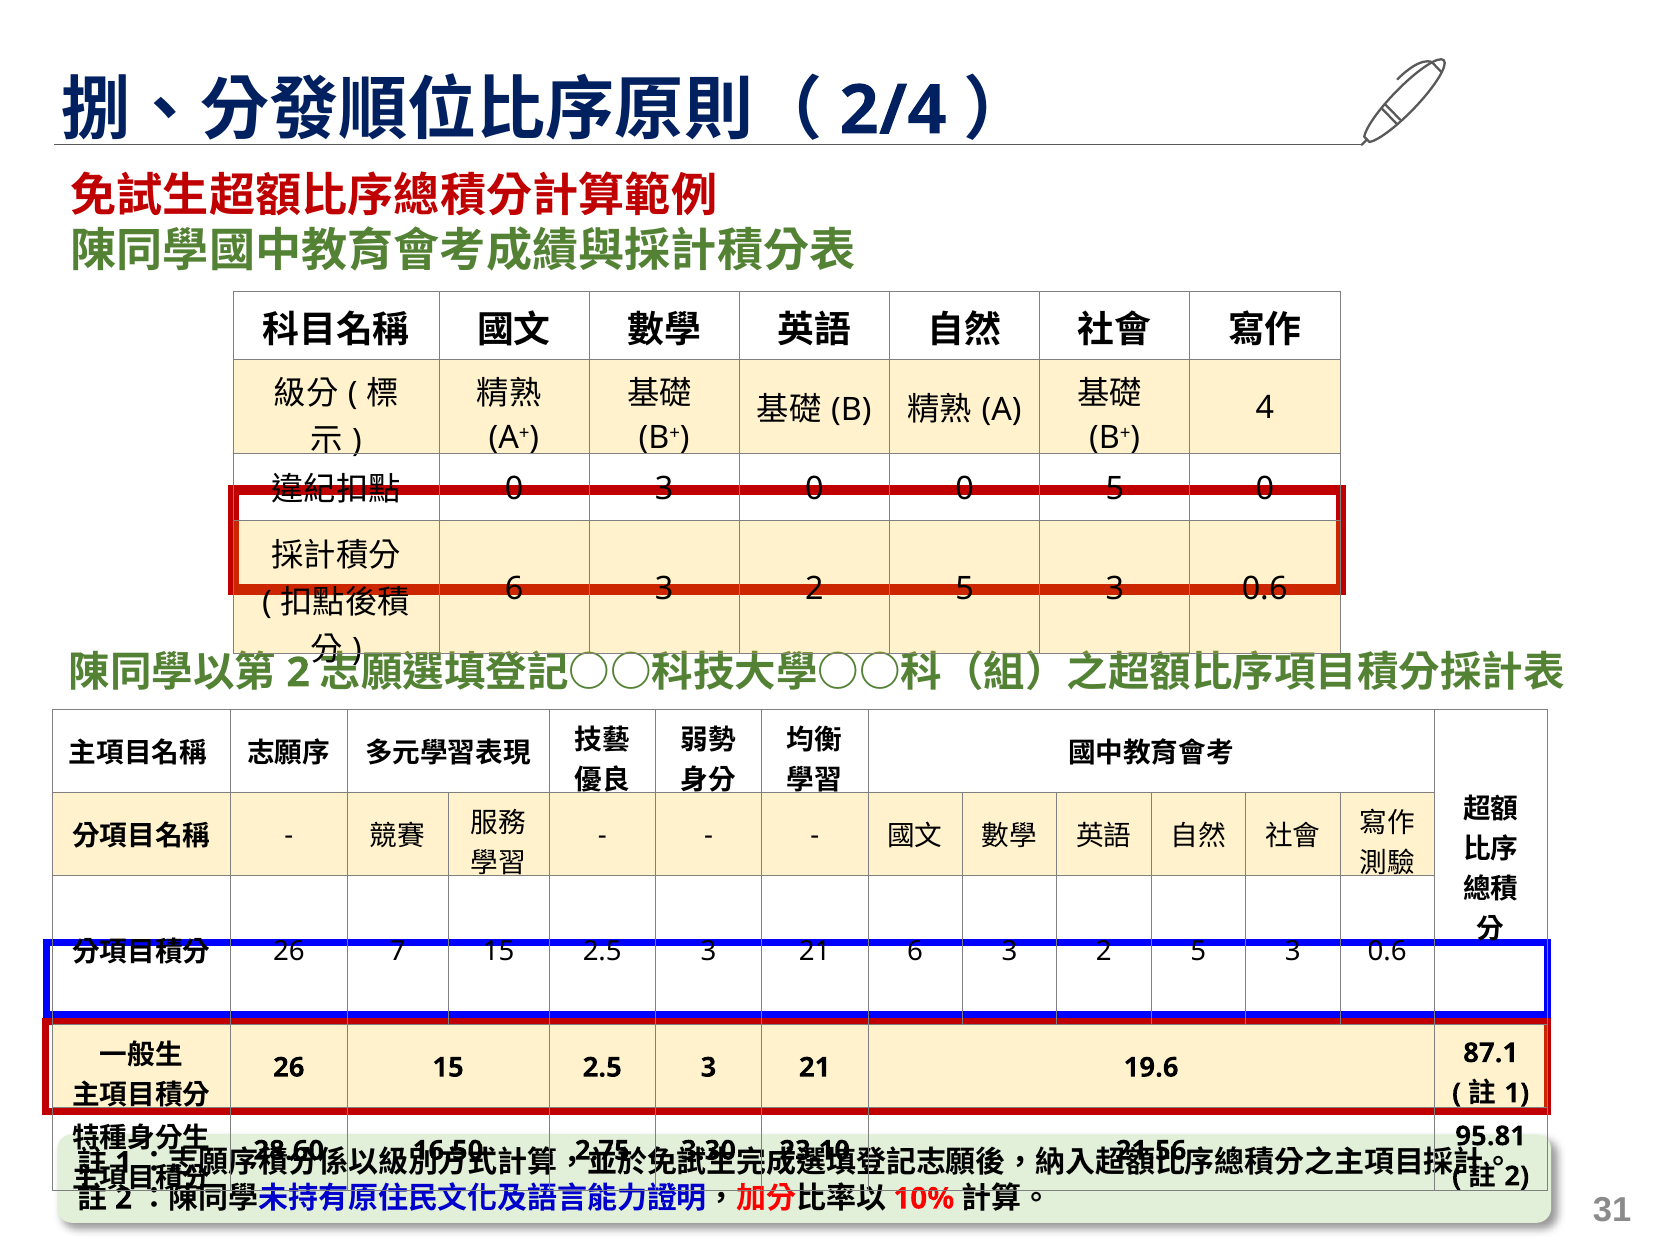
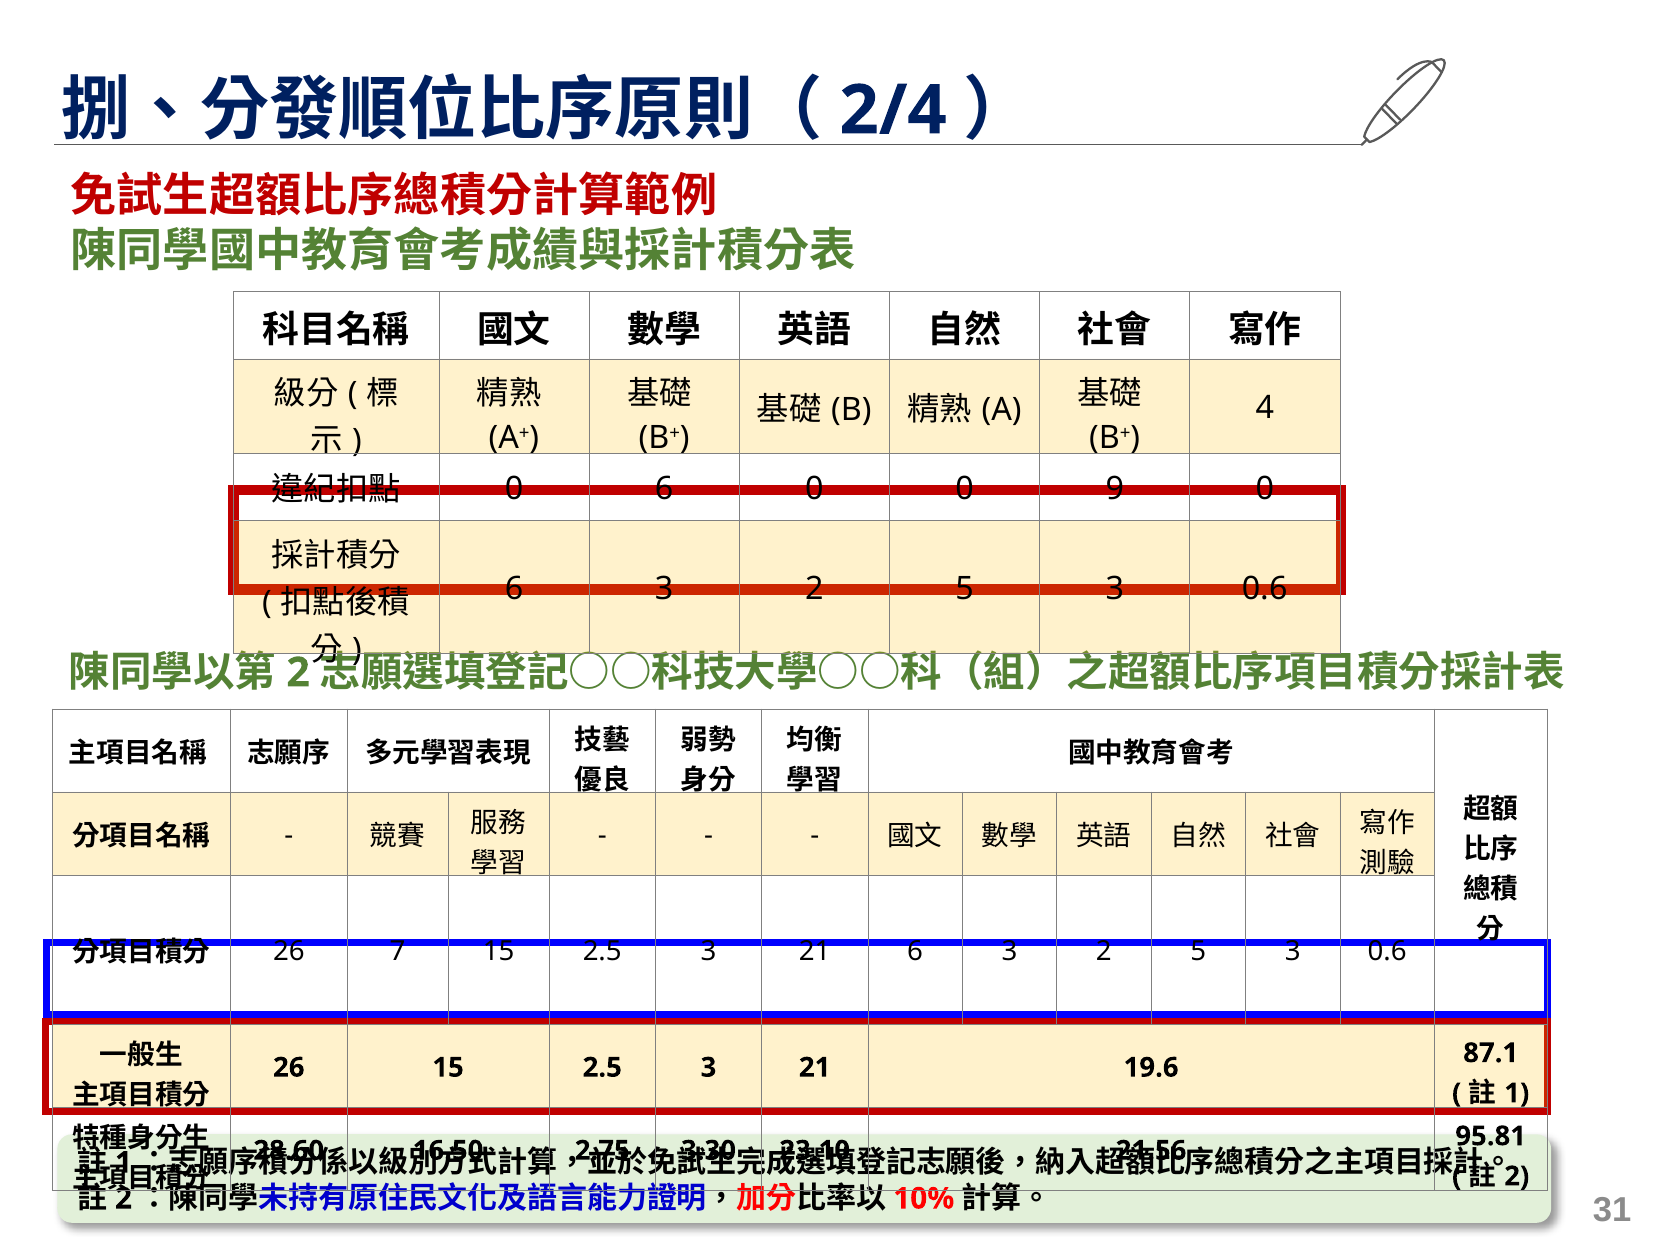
0 3: 3 -> 6 (664, 489)
0 5: 5 -> 9 (1115, 489)
